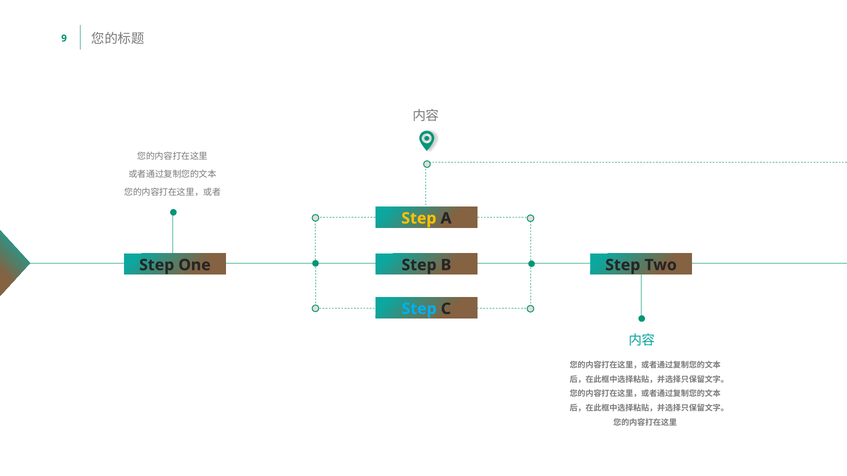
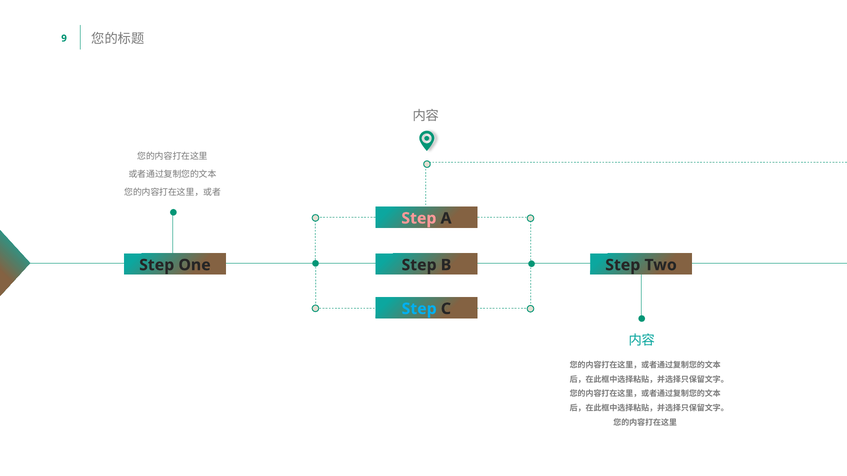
Step colour: yellow -> pink (419, 218)
